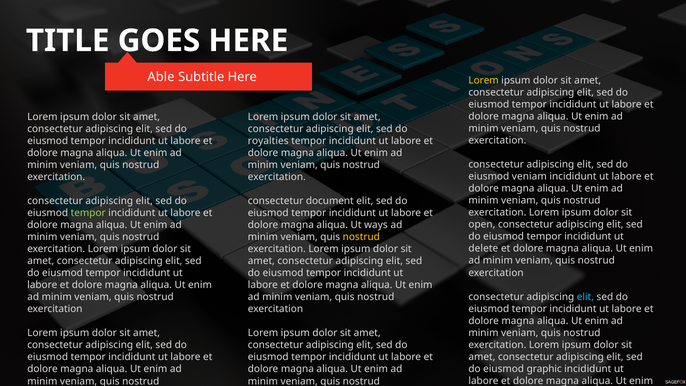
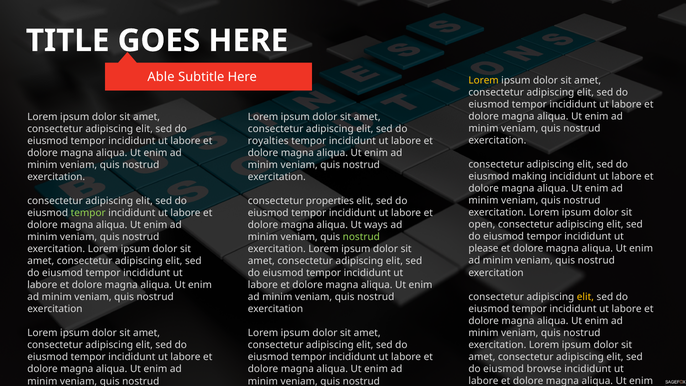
eiusmod veniam: veniam -> making (529, 177)
document: document -> properties (330, 201)
nostrud colour: yellow -> light green (361, 237)
delete: delete -> please (483, 249)
elit colour: light blue -> yellow (585, 297)
graphic: graphic -> browse (544, 369)
